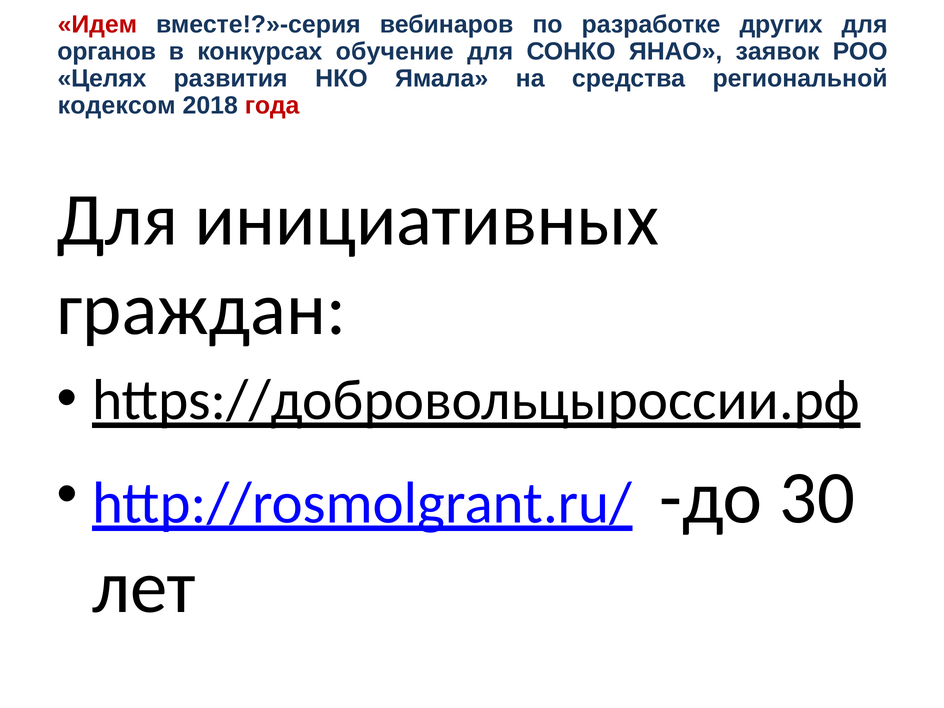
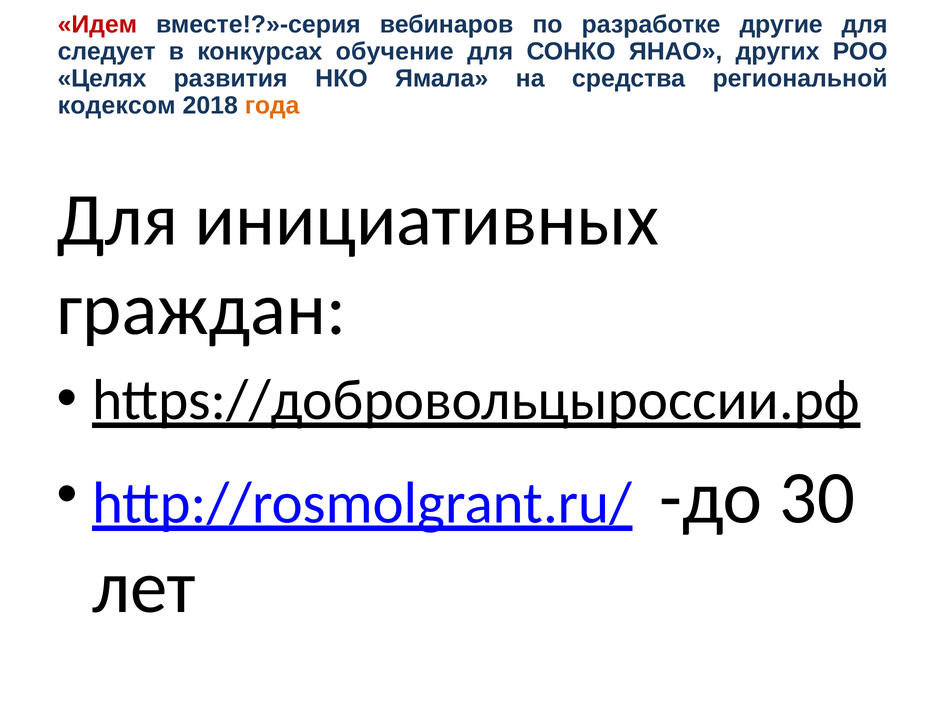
других: других -> другие (781, 25)
органов: органов -> следует (107, 52)
заявок: заявок -> других (778, 52)
года colour: red -> orange (272, 105)
